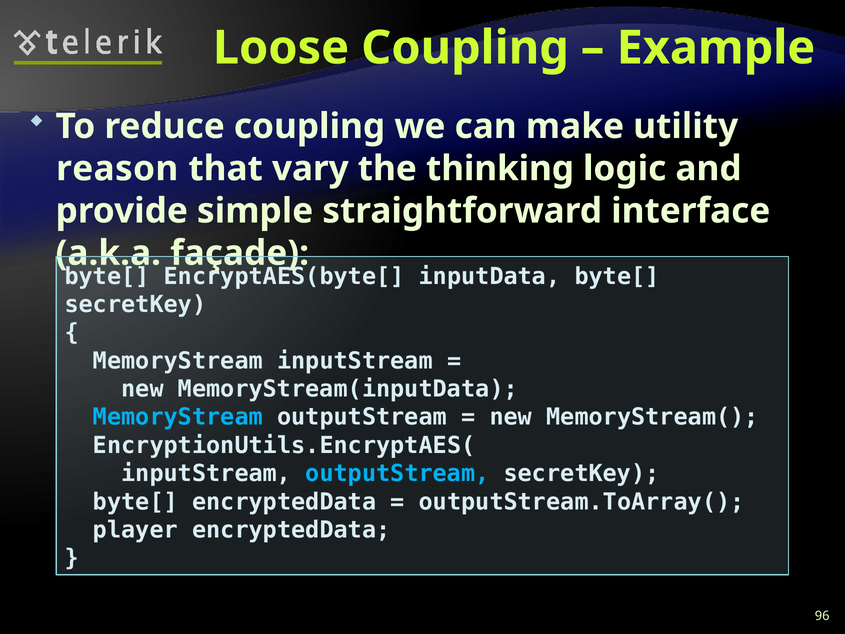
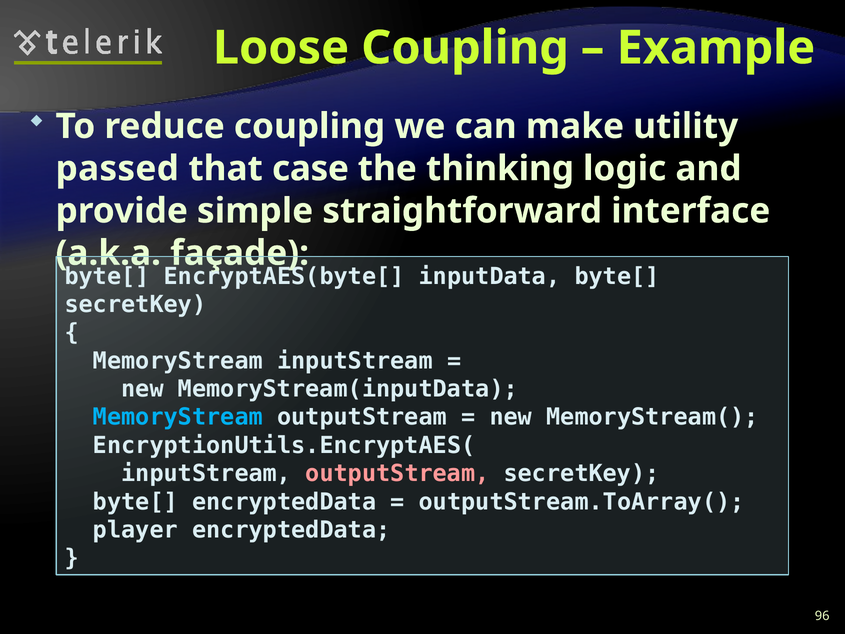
reason: reason -> passed (117, 169)
vary: vary -> case (310, 169)
outputStream colour: light blue -> pink (397, 473)
